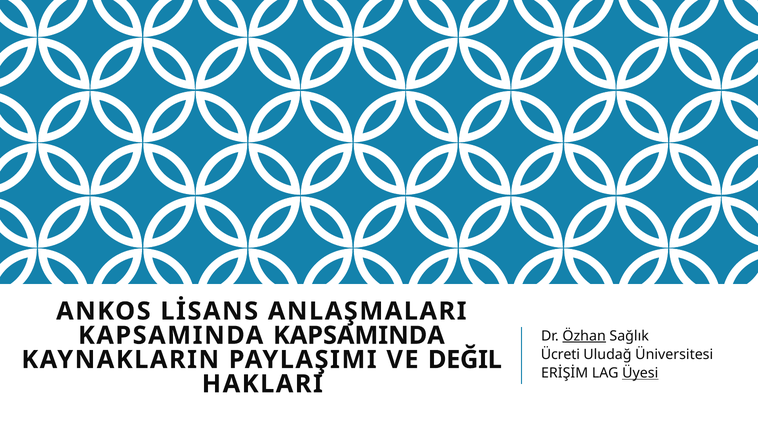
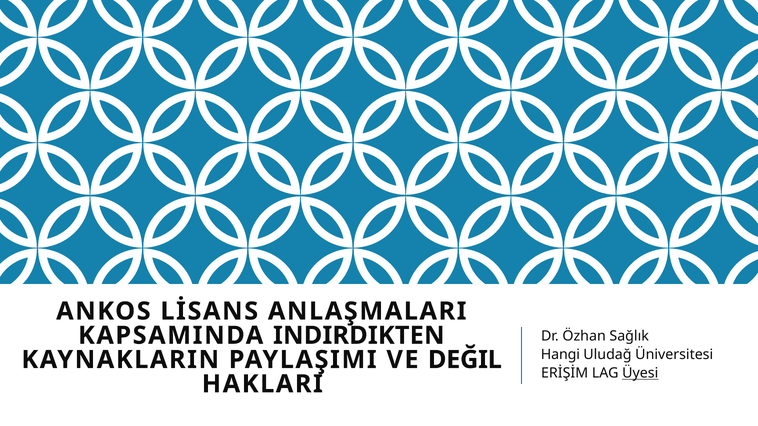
KAPSAMINDA KAPSAMINDA: KAPSAMINDA -> INDIRDIKTEN (359, 336)
Özhan underline: present -> none (584, 336)
Ücreti: Ücreti -> Hangi (560, 355)
